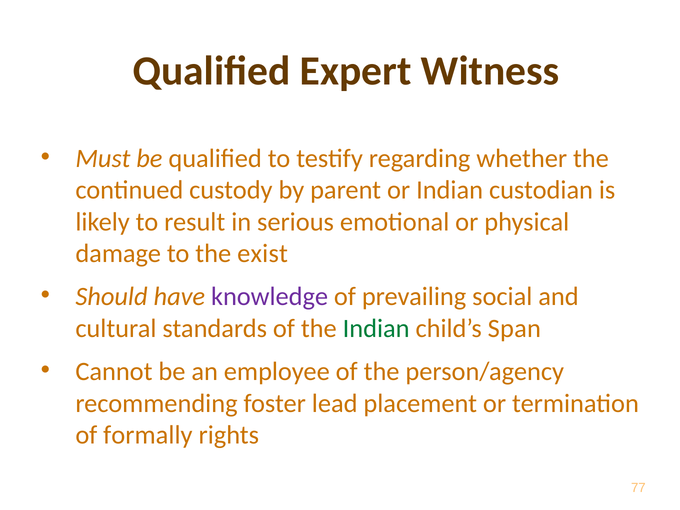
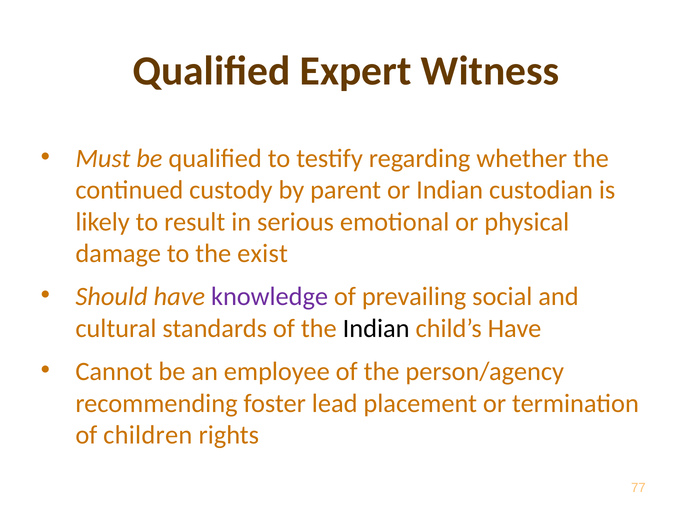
Indian colour: green -> black (376, 329)
child’s Span: Span -> Have (515, 329)
formally: formally -> children (148, 435)
